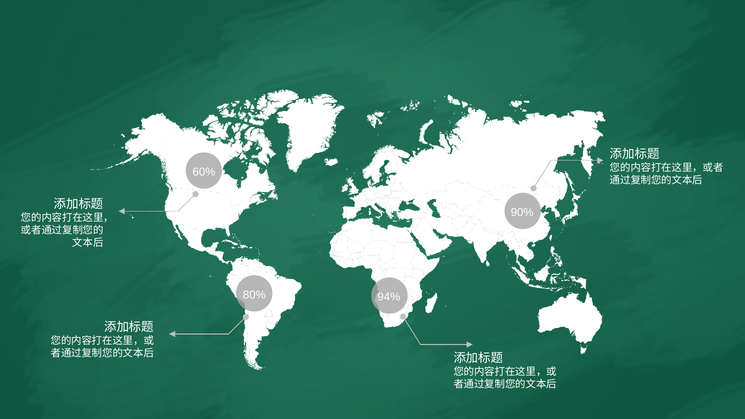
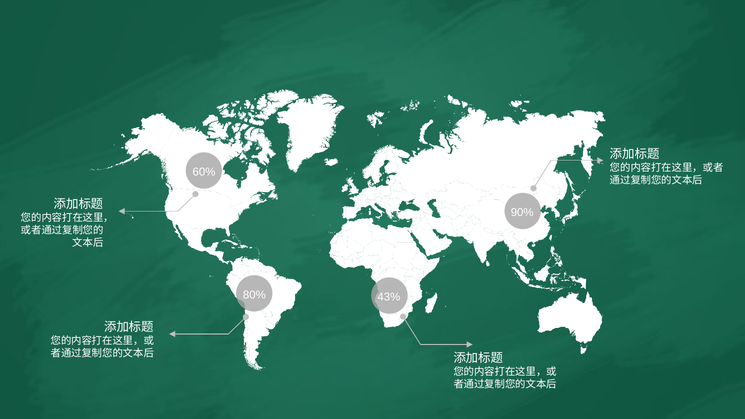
94%: 94% -> 43% (389, 297)
